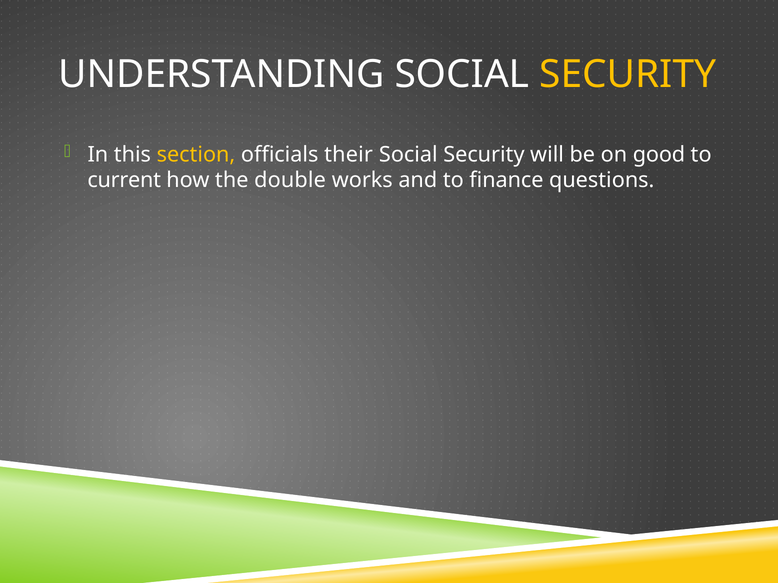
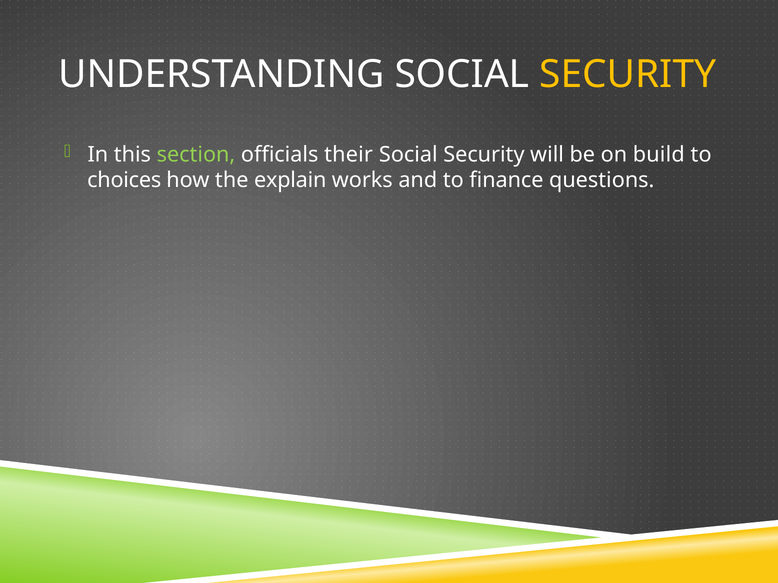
section colour: yellow -> light green (196, 155)
good: good -> build (659, 155)
current: current -> choices (124, 180)
double: double -> explain (290, 180)
